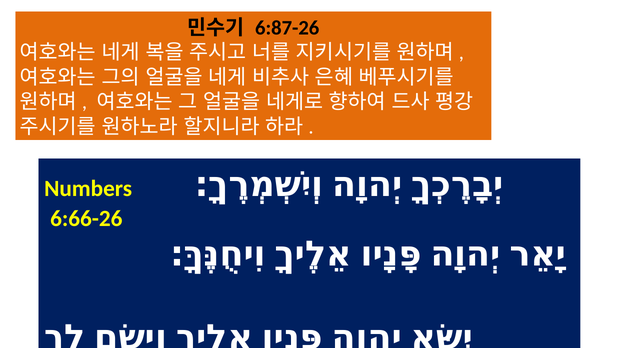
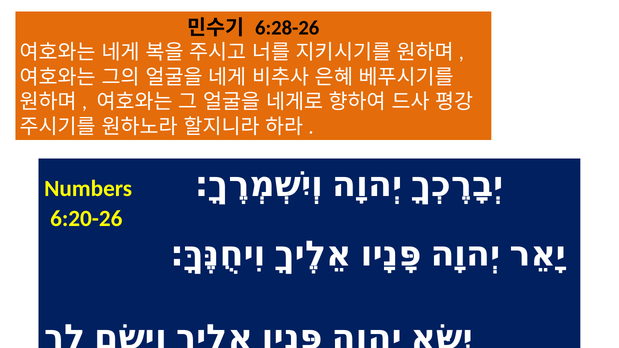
6:87-26: 6:87-26 -> 6:28-26 (287, 28)
6:66-26: 6:66-26 -> 6:20-26 (86, 219)
